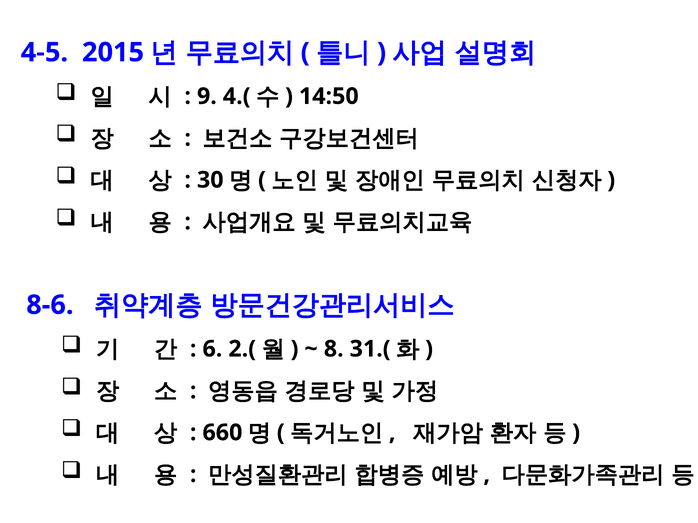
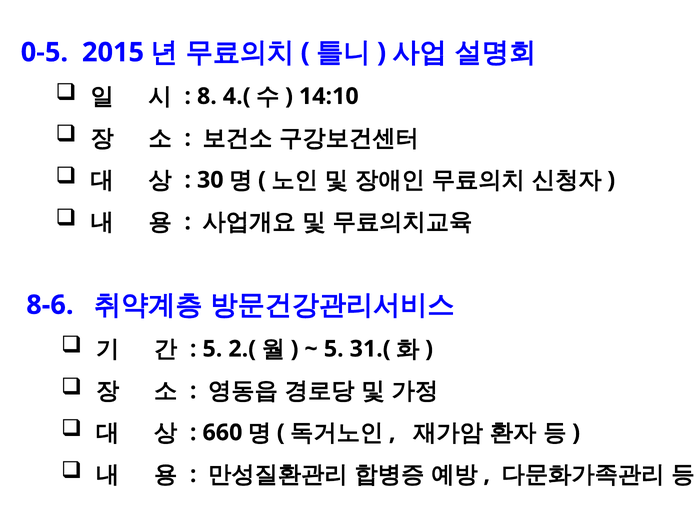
4-5: 4-5 -> 0-5 (44, 52)
9: 9 -> 8 (207, 96)
14:50: 14:50 -> 14:10 (329, 96)
6: 6 -> 5 (212, 349)
8: 8 -> 5 (334, 349)
